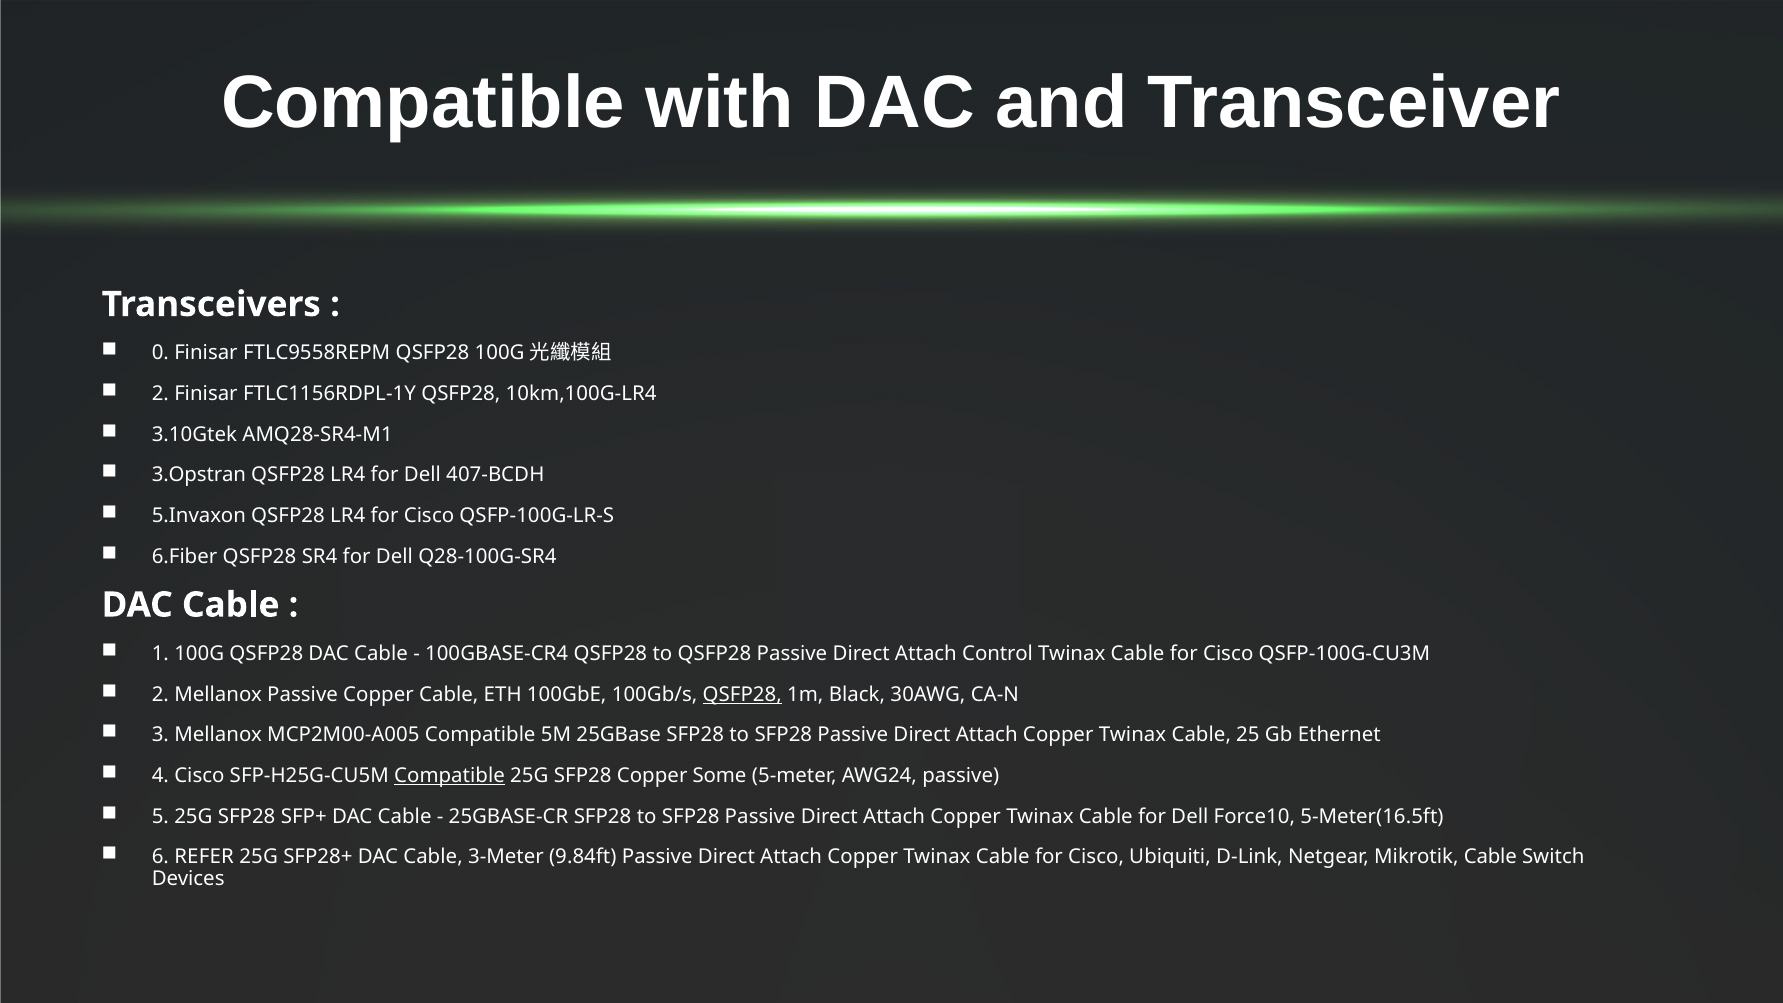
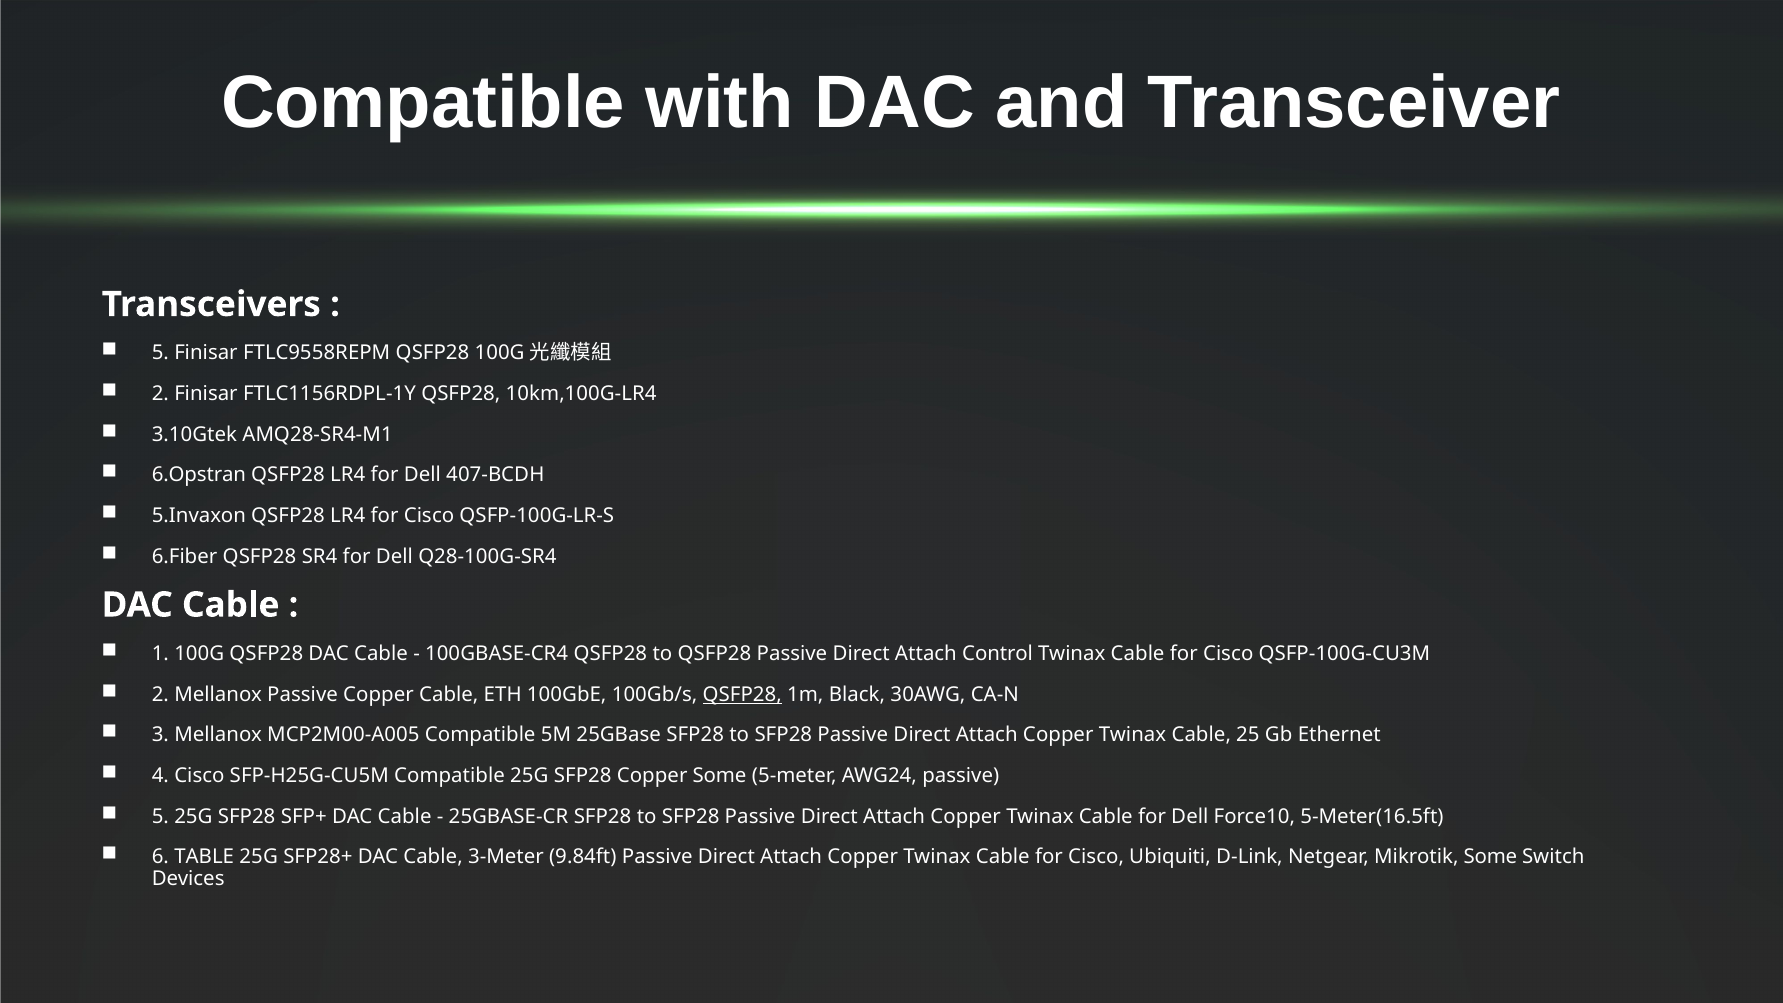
0: 0 -> 5 (160, 353)
3.Opstran: 3.Opstran -> 6.Opstran (199, 475)
Compatible underline: present -> none (450, 776)
REFER: REFER -> TABLE (204, 857)
Mikrotik Cable: Cable -> Some (1490, 857)
